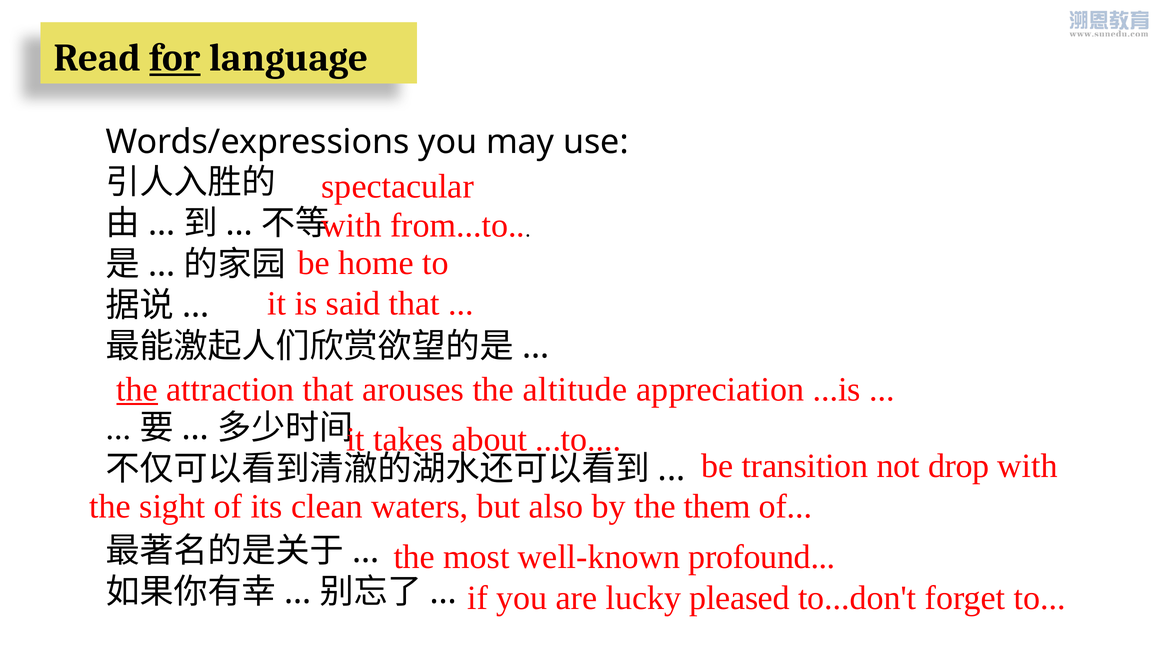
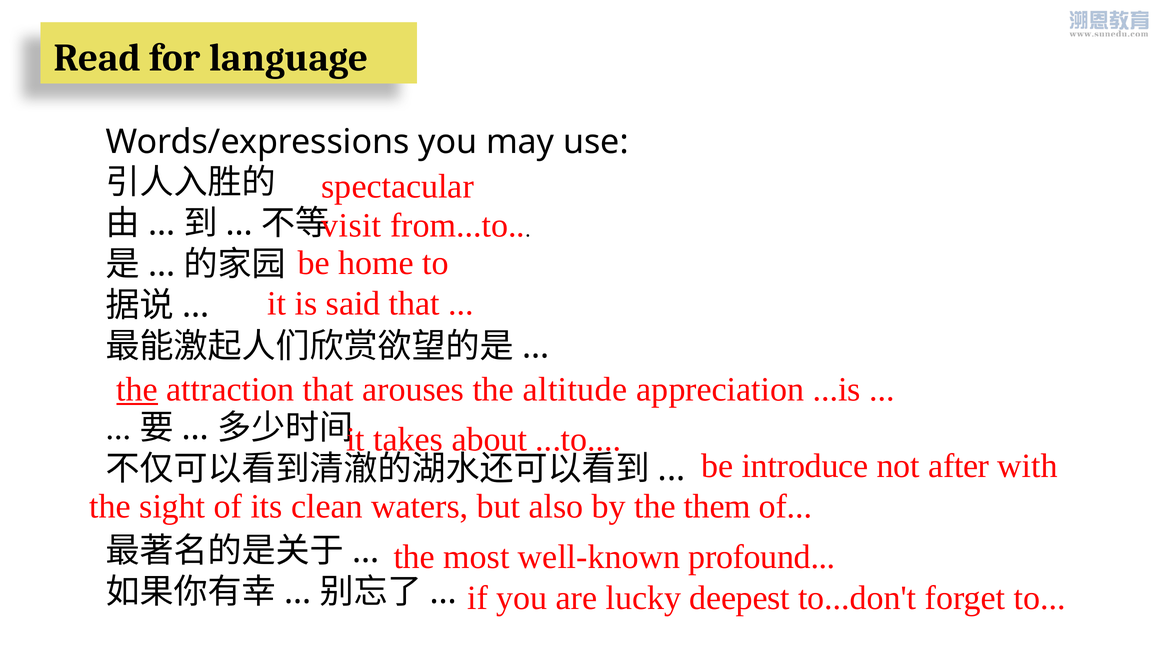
for underline: present -> none (175, 58)
with: with -> visit (351, 225)
transition: transition -> introduce (805, 465)
drop: drop -> after (959, 465)
pleased: pleased -> deepest (740, 598)
